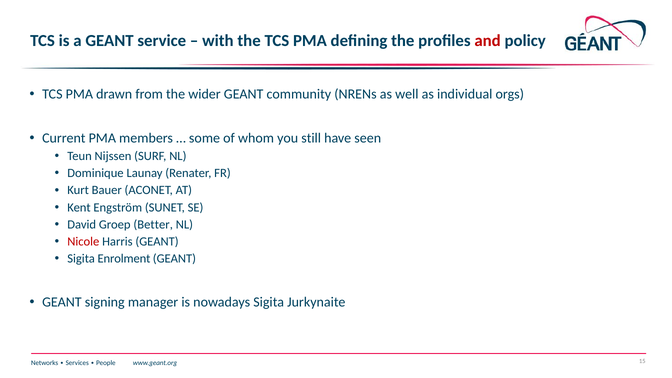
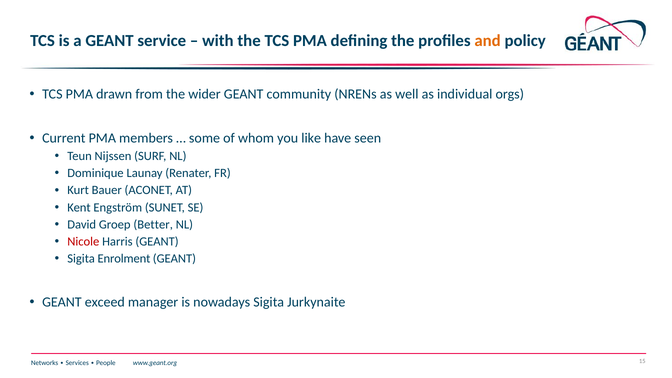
and colour: red -> orange (488, 41)
still: still -> like (311, 138)
signing: signing -> exceed (105, 302)
